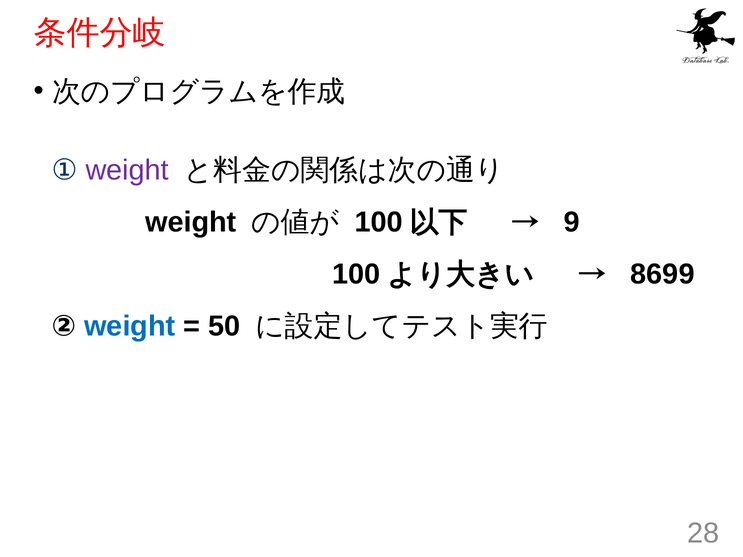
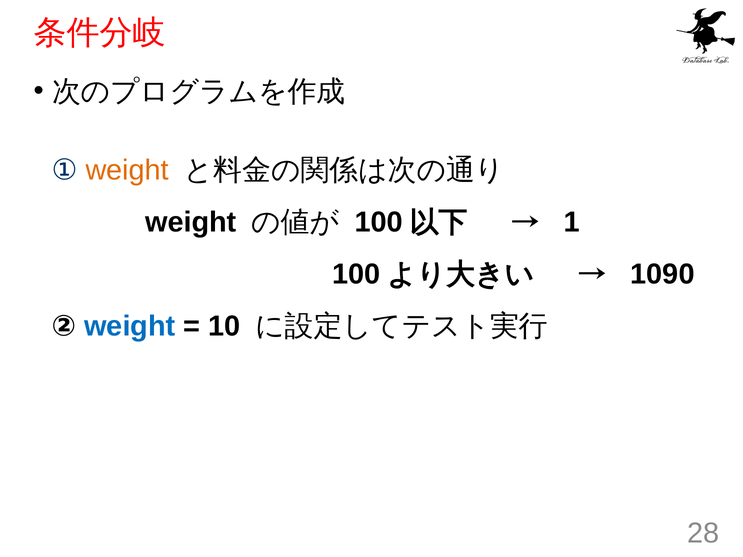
weight colour: purple -> orange (127, 170)
9: 9 -> 1 (572, 222)
8699: 8699 -> 1090 (662, 274)
50: 50 -> 10 (224, 326)
